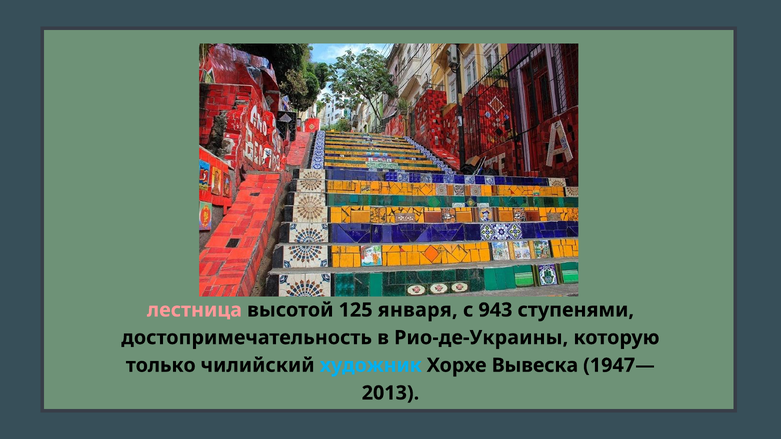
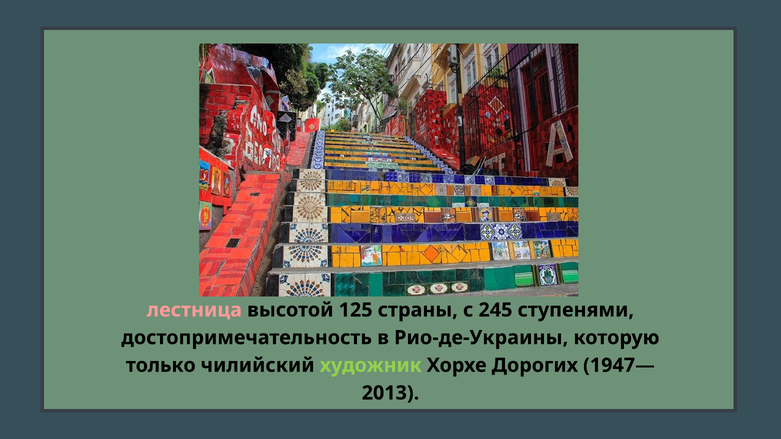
января: января -> страны (418, 310)
943: 943 -> 245 (495, 310)
художник colour: light blue -> light green (371, 366)
Вывеска: Вывеска -> Дорогих (535, 366)
